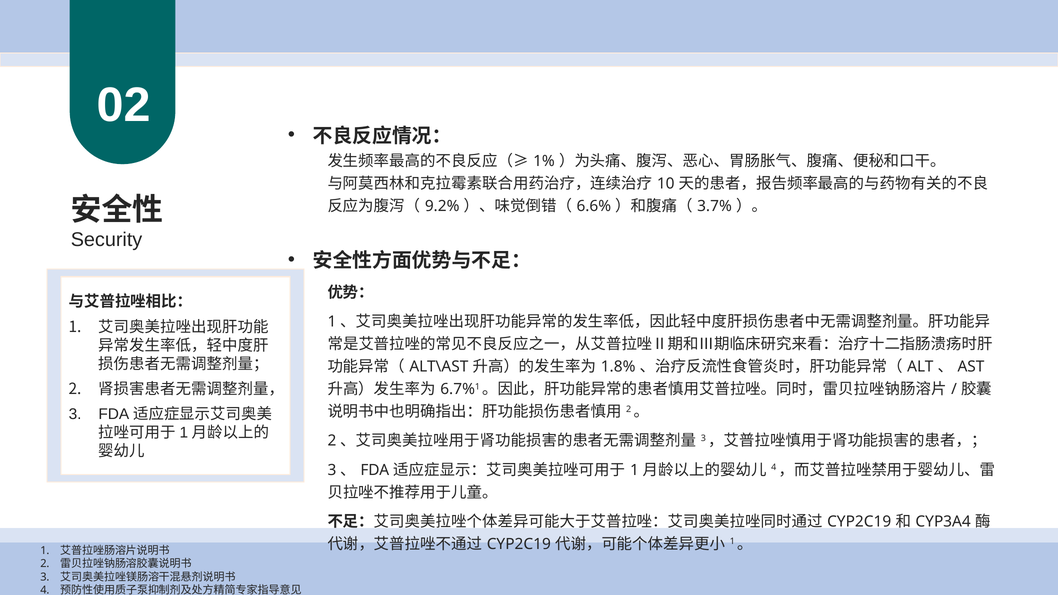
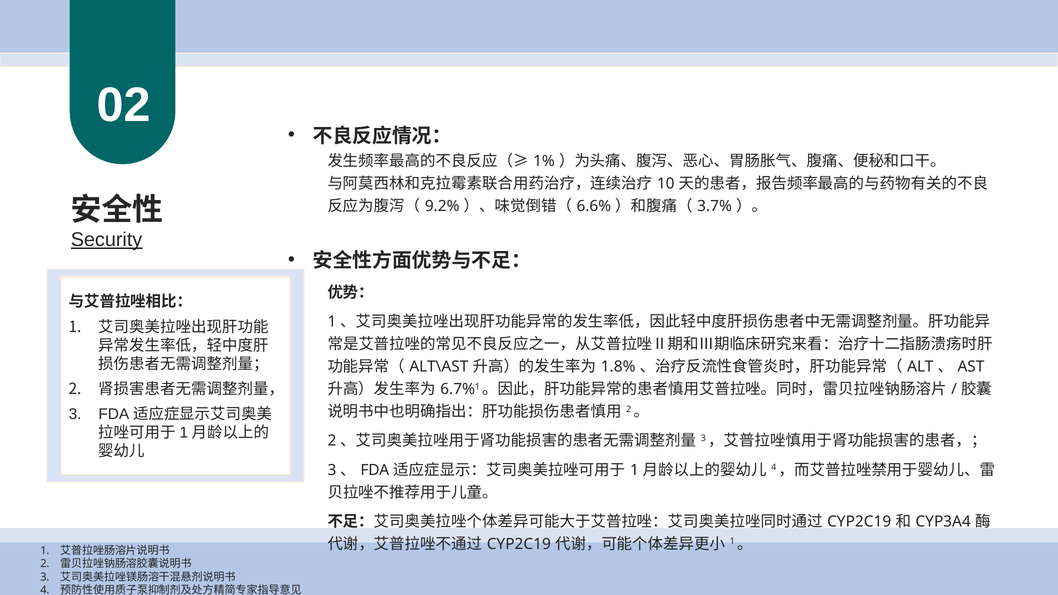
Security underline: none -> present (107, 240)
